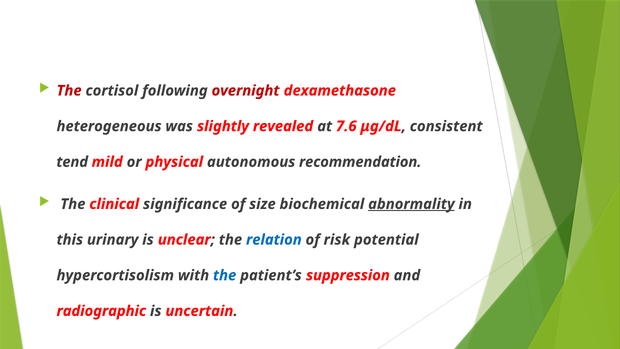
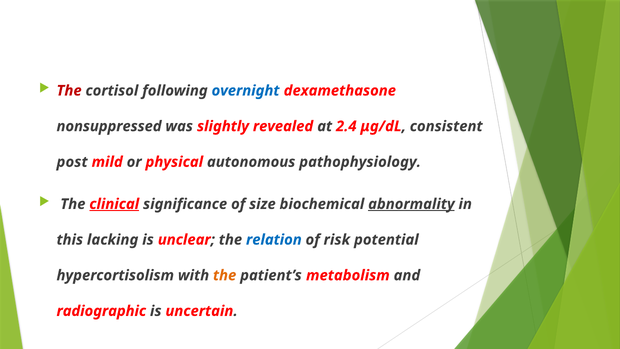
overnight colour: red -> blue (246, 91)
heterogeneous: heterogeneous -> nonsuppressed (109, 126)
7.6: 7.6 -> 2.4 (346, 126)
tend: tend -> post (72, 162)
recommendation: recommendation -> pathophysiology (360, 162)
clinical underline: none -> present (114, 204)
urinary: urinary -> lacking (113, 240)
the colour: blue -> orange (225, 275)
suppression: suppression -> metabolism (348, 275)
